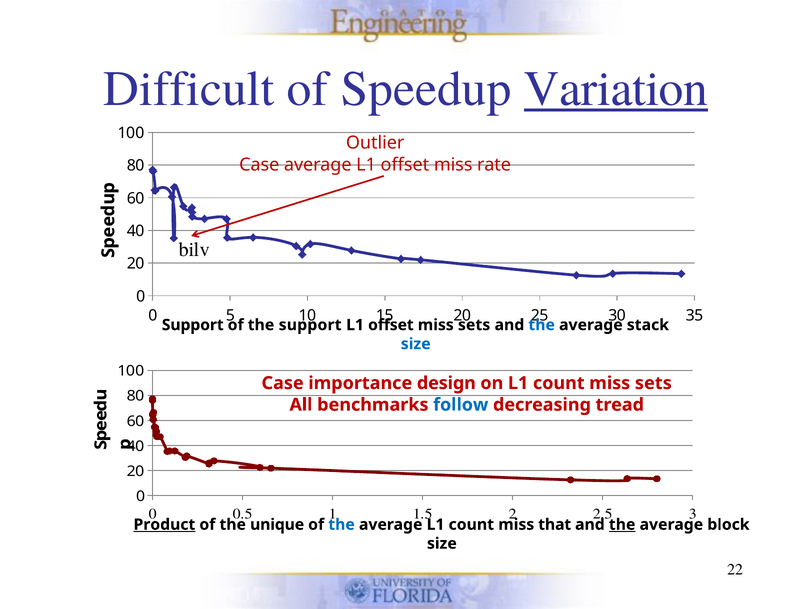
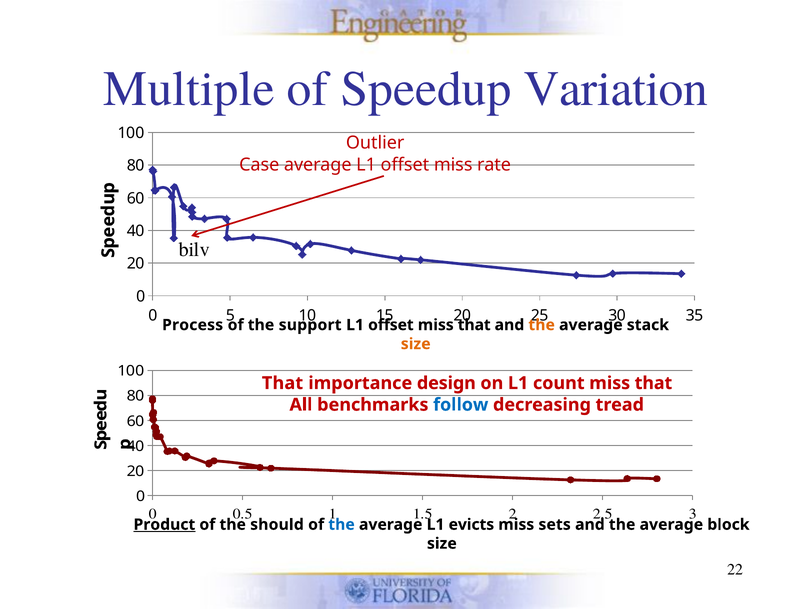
Difficult: Difficult -> Multiple (189, 89)
Variation underline: present -> none (616, 89)
Support: Support -> Process (193, 325)
sets: sets -> that (474, 325)
the colour: blue -> orange (542, 325)
size colour: blue -> orange (416, 344)
Case: Case -> That (283, 383)
sets: sets -> that (653, 383)
unique: unique -> should (277, 525)
average L1 count: count -> evicts (471, 525)
that: that -> sets (555, 525)
the underline: present -> none (622, 525)
